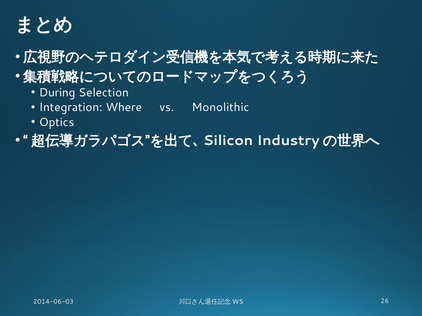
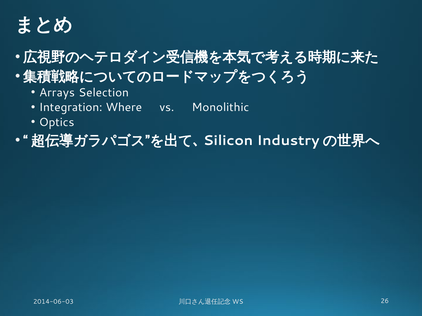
During: During -> Arrays (57, 93)
